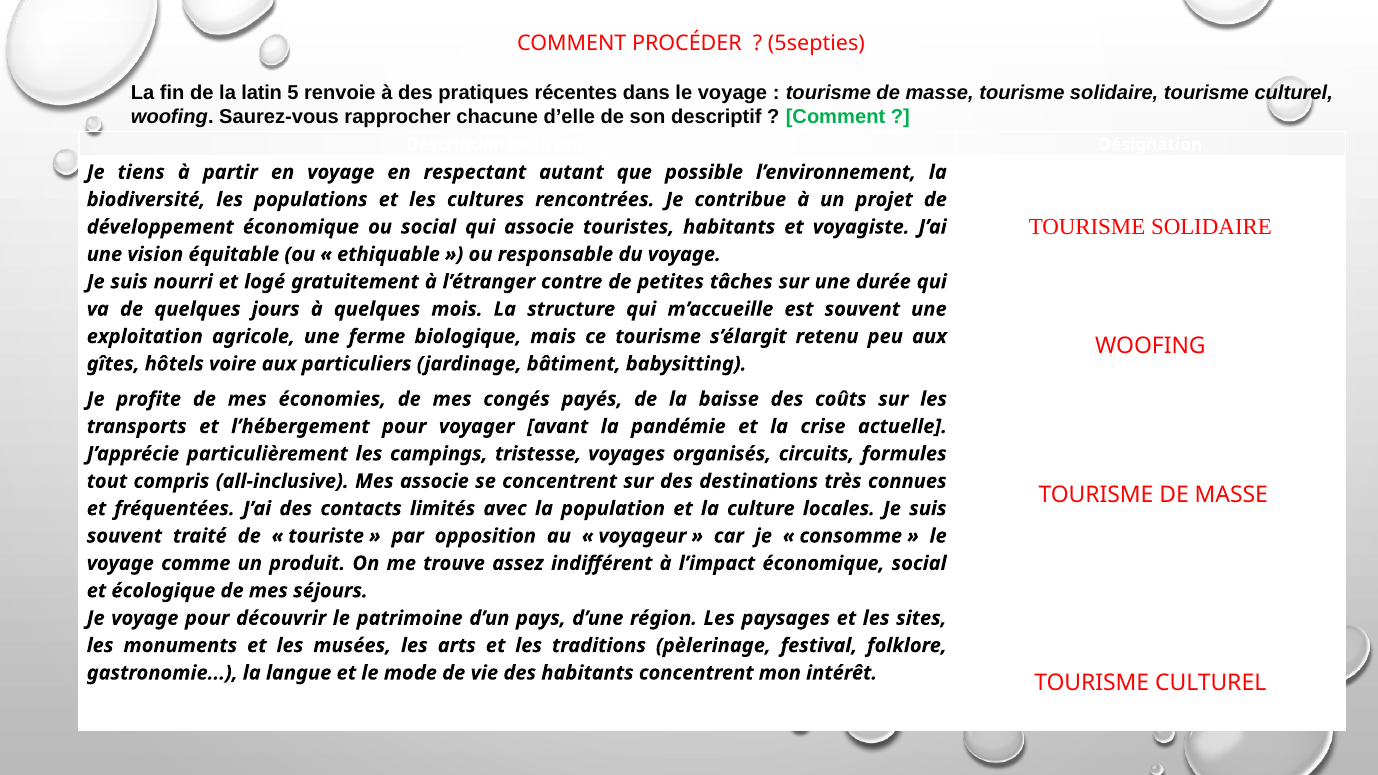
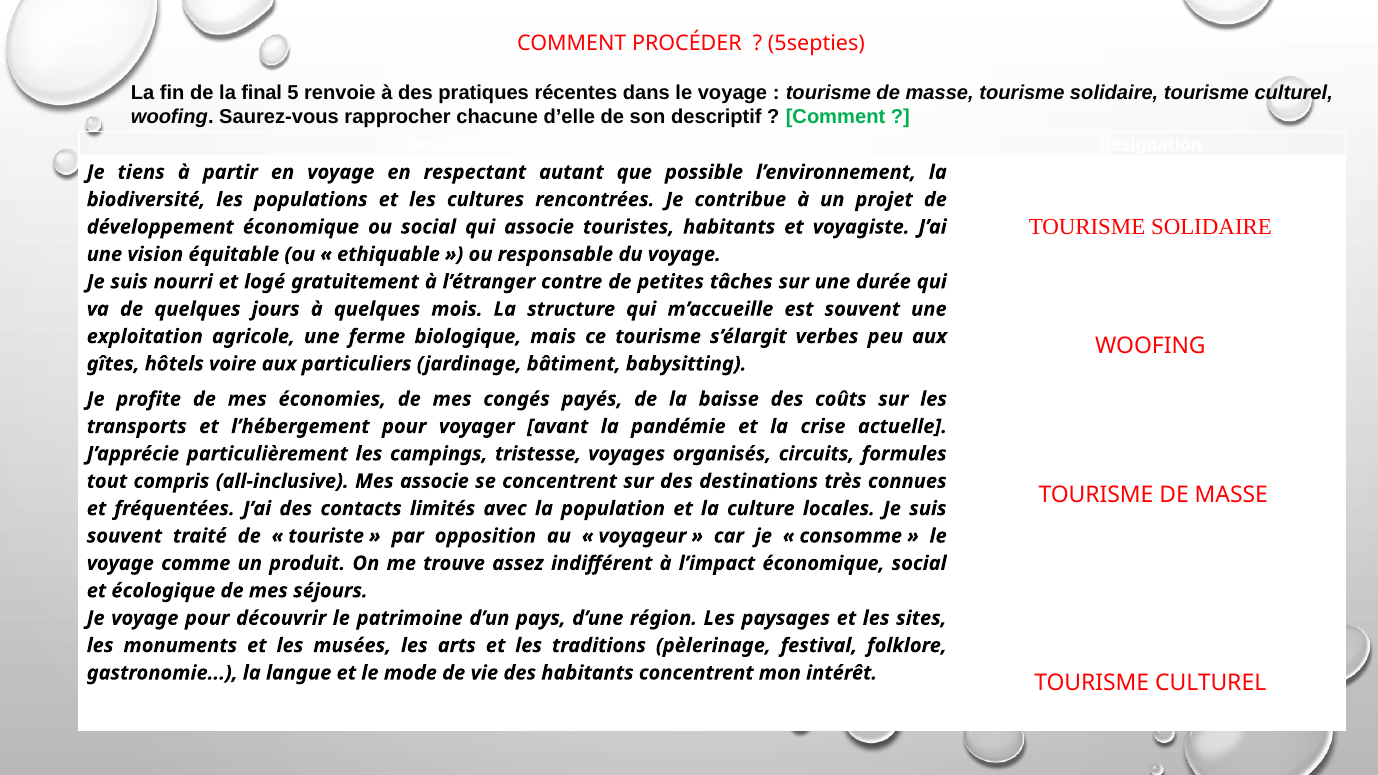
latin: latin -> final (262, 93)
retenu: retenu -> verbes (827, 337)
